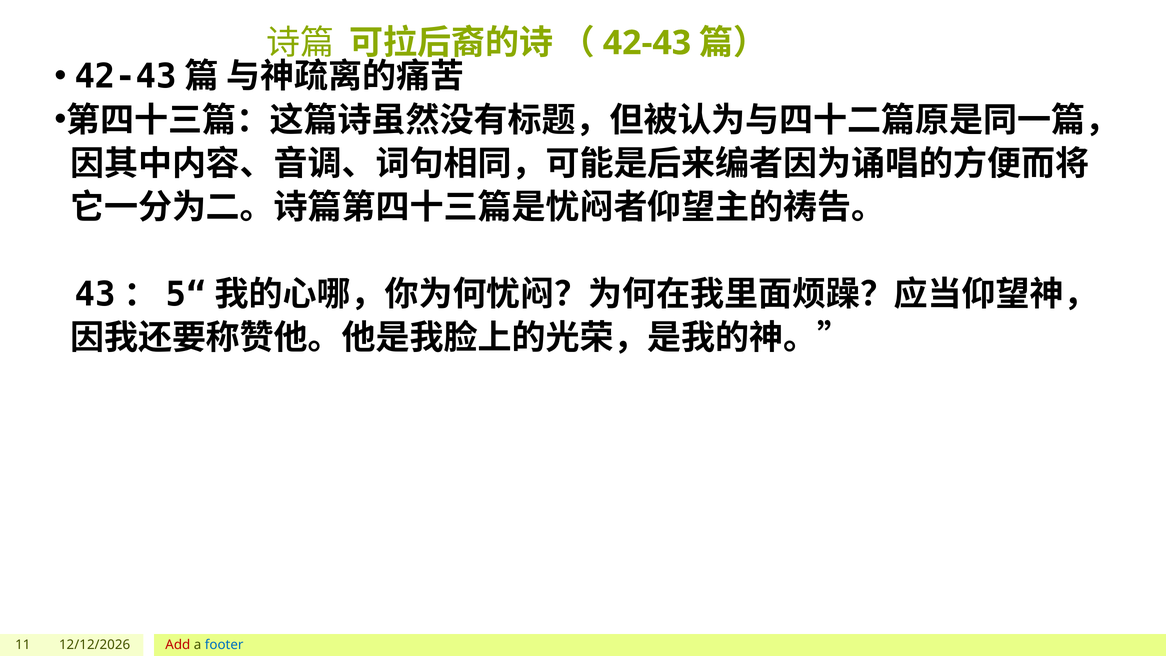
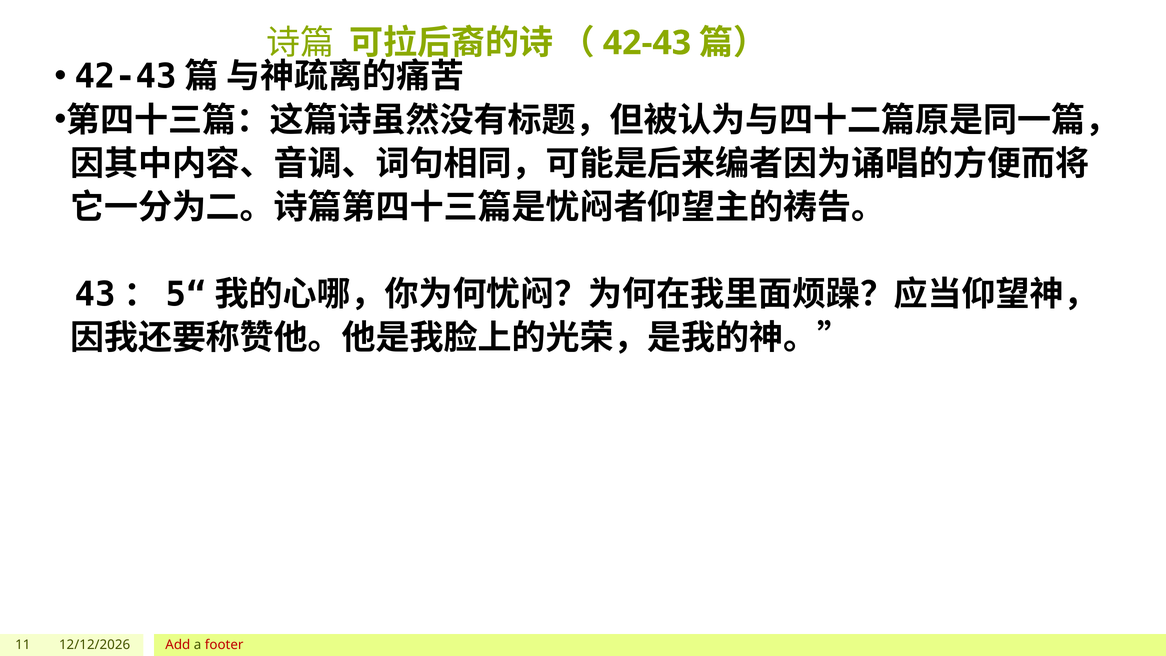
footer colour: blue -> red (224, 645)
